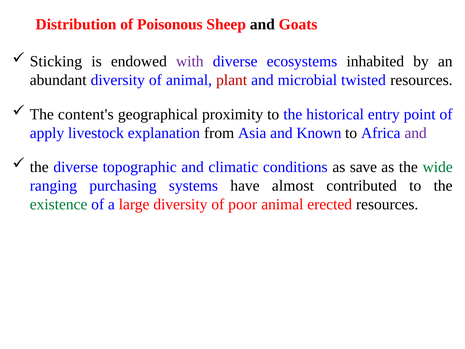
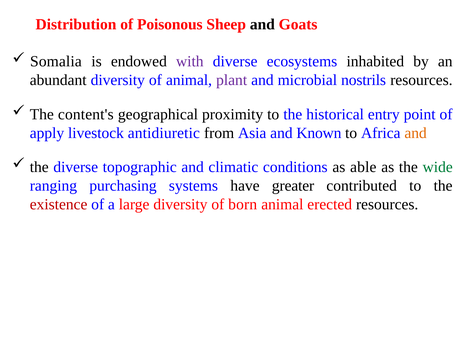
Sticking: Sticking -> Somalia (56, 61)
plant colour: red -> purple (232, 80)
twisted: twisted -> nostrils (364, 80)
explanation: explanation -> antidiuretic (164, 133)
and colour: purple -> orange (416, 133)
save: save -> able (363, 167)
almost: almost -> greater (293, 185)
existence colour: green -> red (59, 204)
poor: poor -> born (243, 204)
